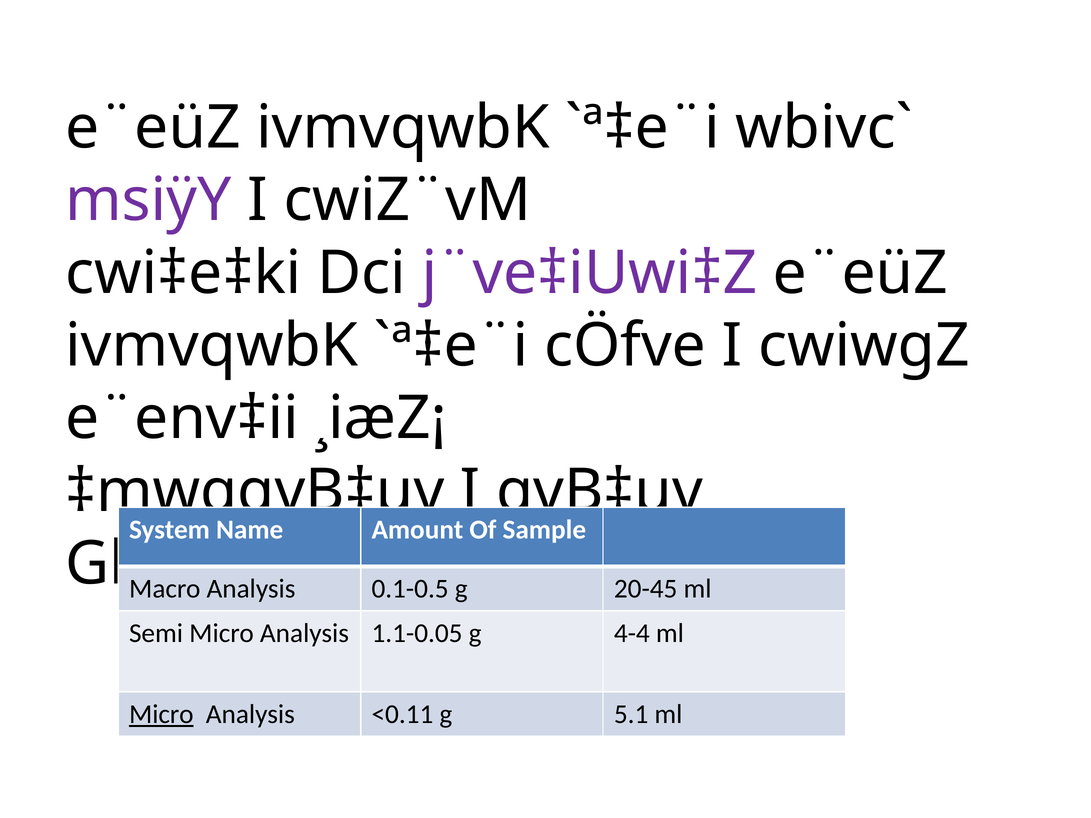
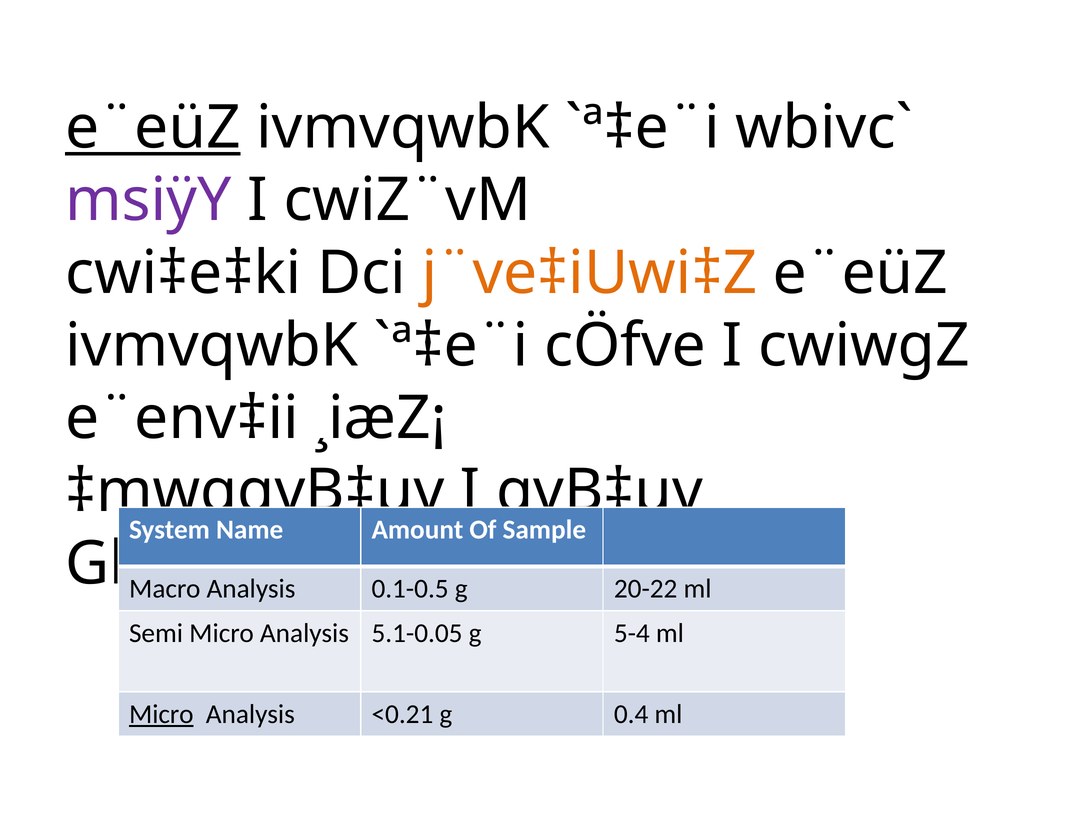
e¨eüZ underline: none -> present (153, 128)
j¨ve‡iUwi‡Z colour: purple -> orange (590, 273)
20-45: 20-45 -> 20-22 (646, 589)
1.1-0.05: 1.1-0.05 -> 5.1-0.05 (417, 633)
4-4: 4-4 -> 5-4 (632, 633)
<0.11: <0.11 -> <0.21 (402, 715)
5.1: 5.1 -> 0.4 (631, 715)
